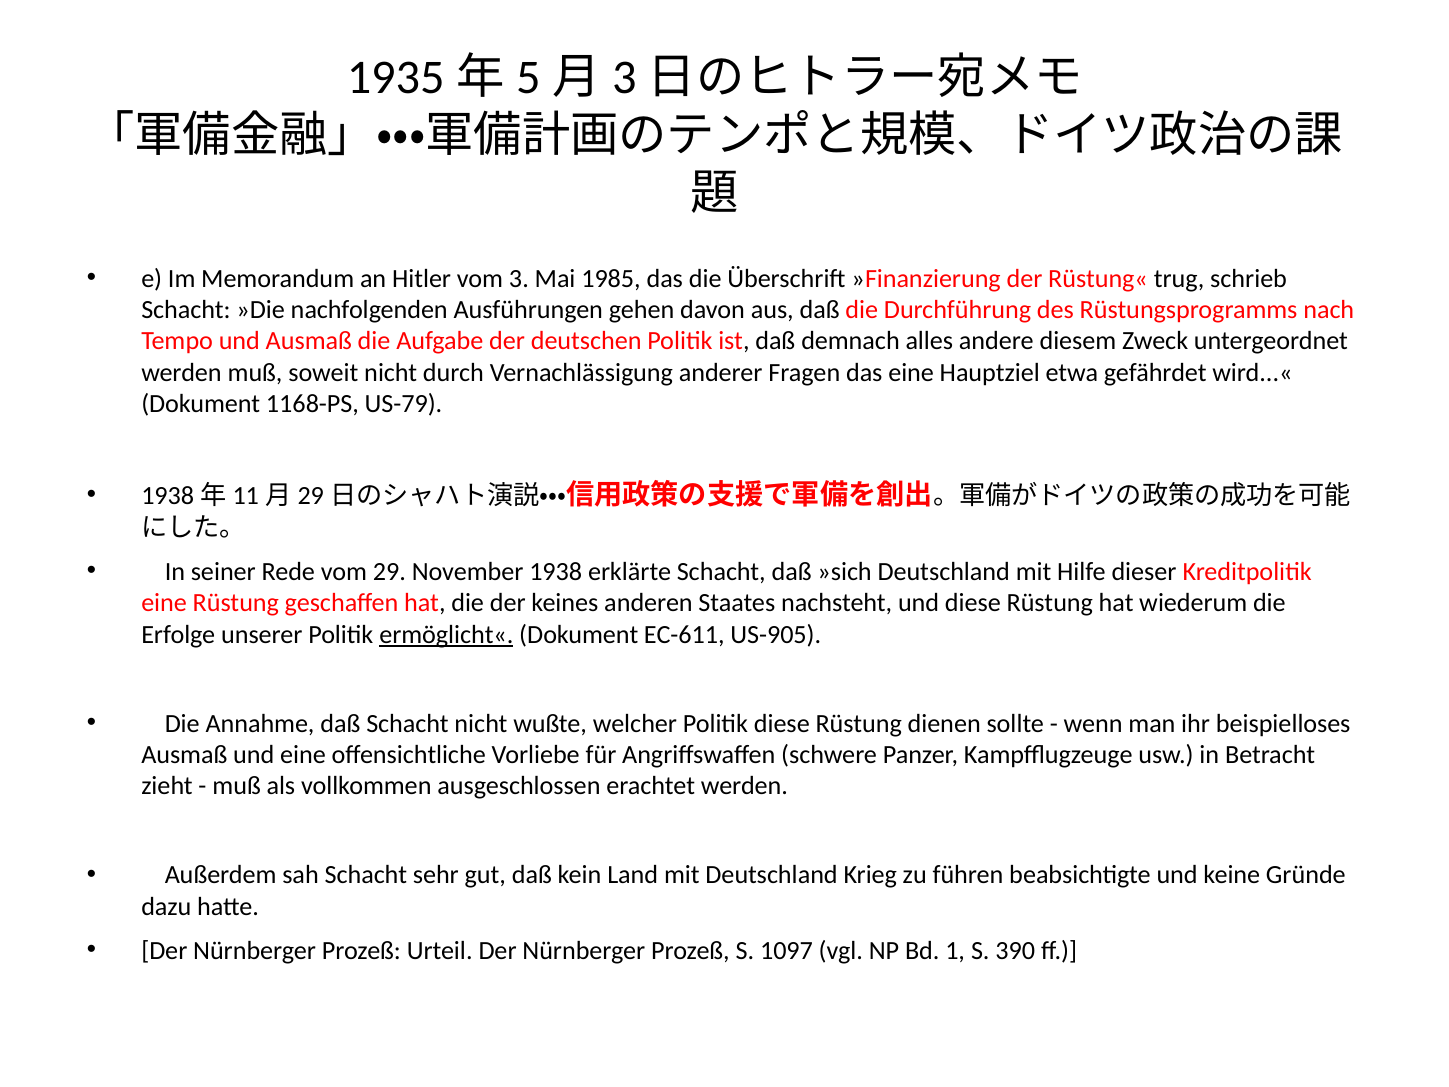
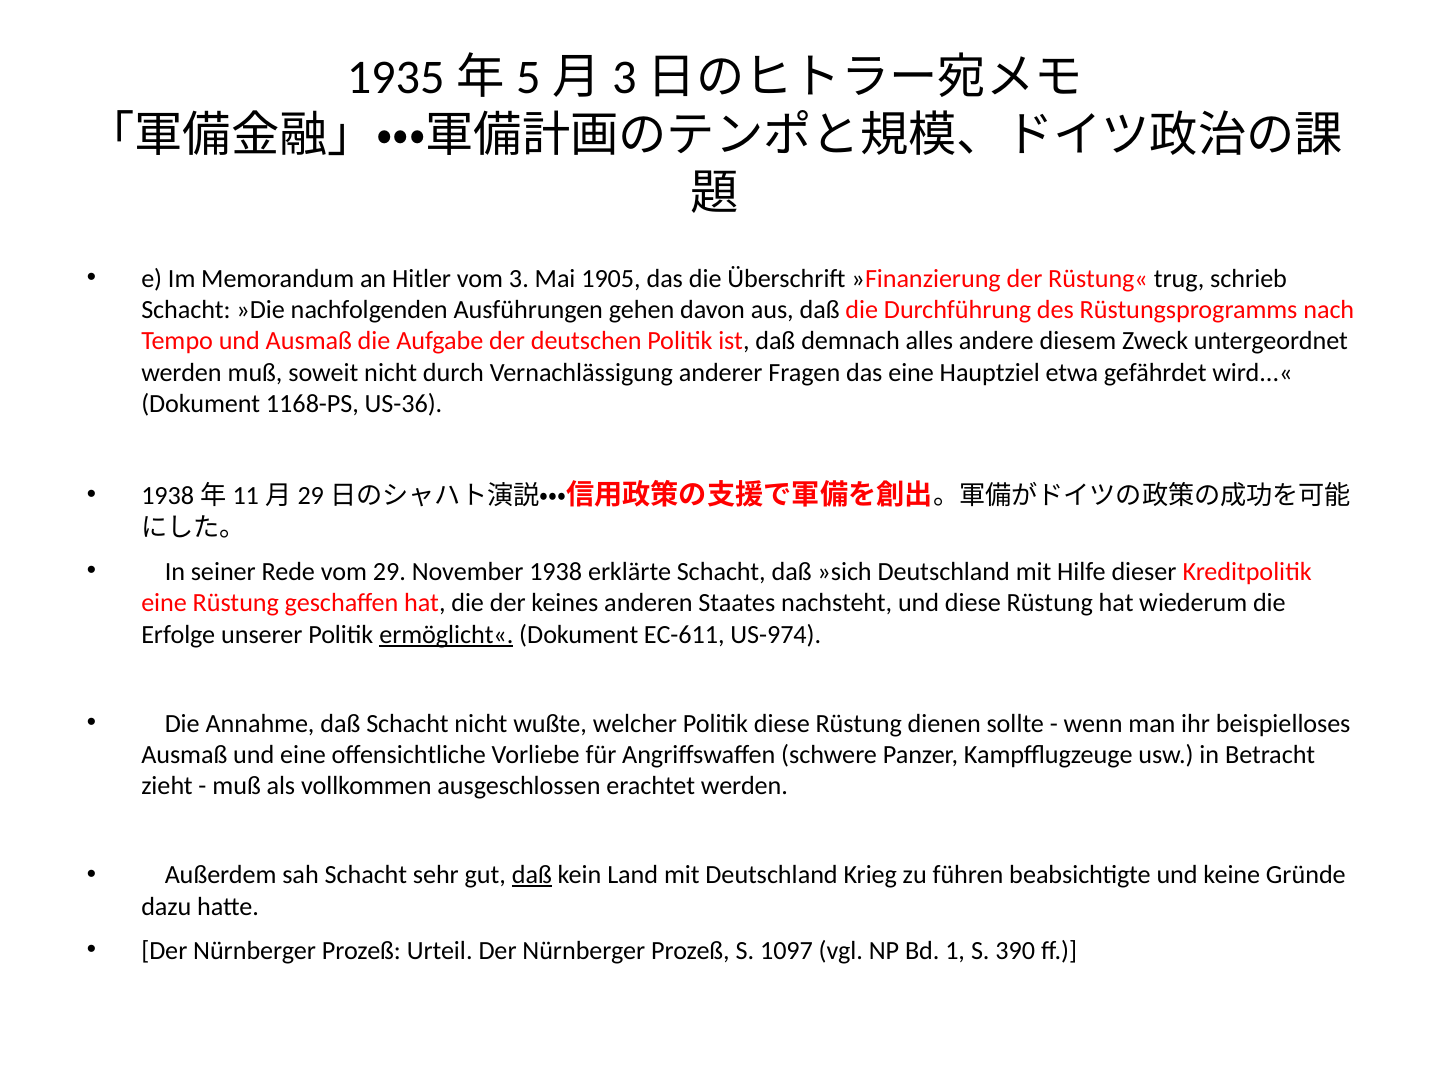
1985: 1985 -> 1905 (611, 278)
US-79: US-79 -> US-36 (403, 404)
US-905: US-905 -> US-974 (776, 635)
daß underline: none -> present (532, 875)
